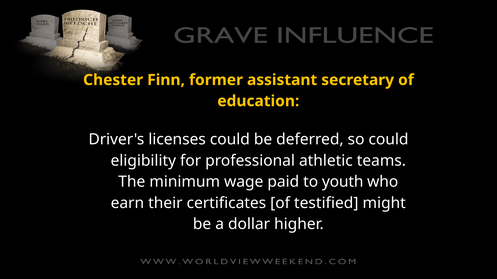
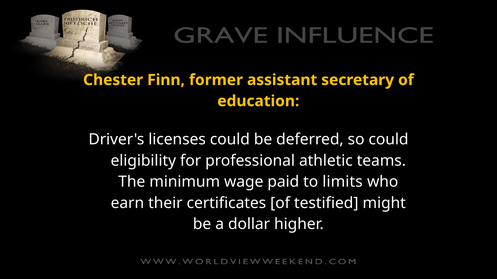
youth: youth -> limits (343, 182)
